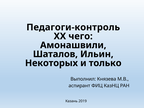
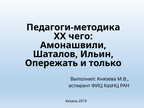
Педагоги-контроль: Педагоги-контроль -> Педагоги-методика (73, 27)
Некоторых: Некоторых -> Опережать (51, 63)
